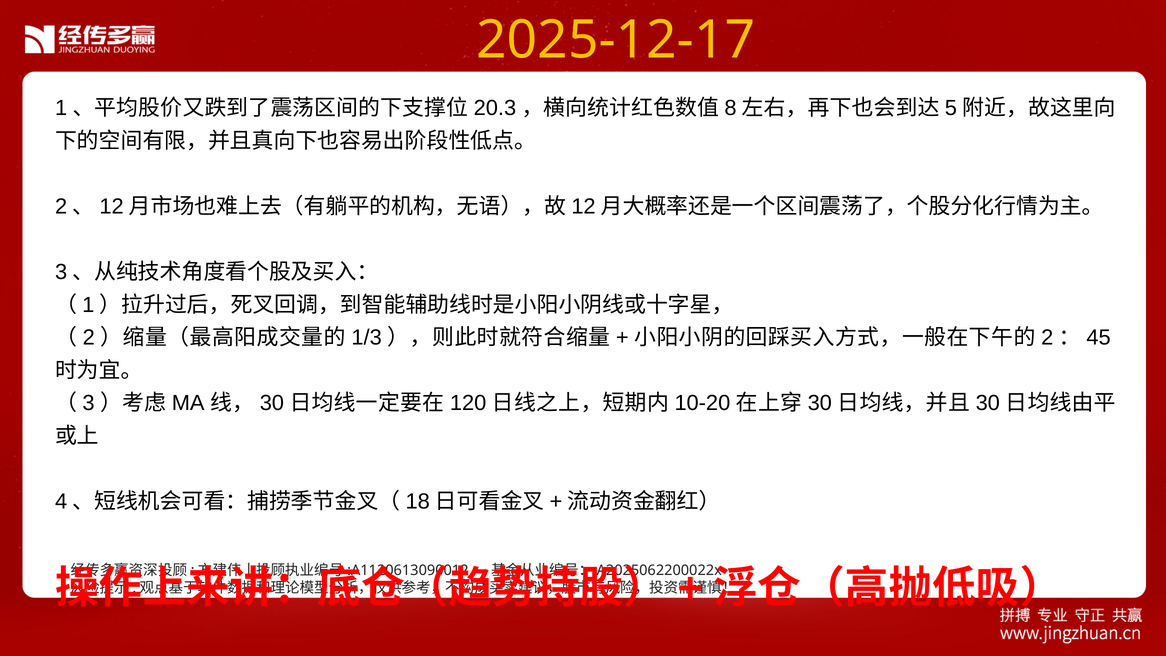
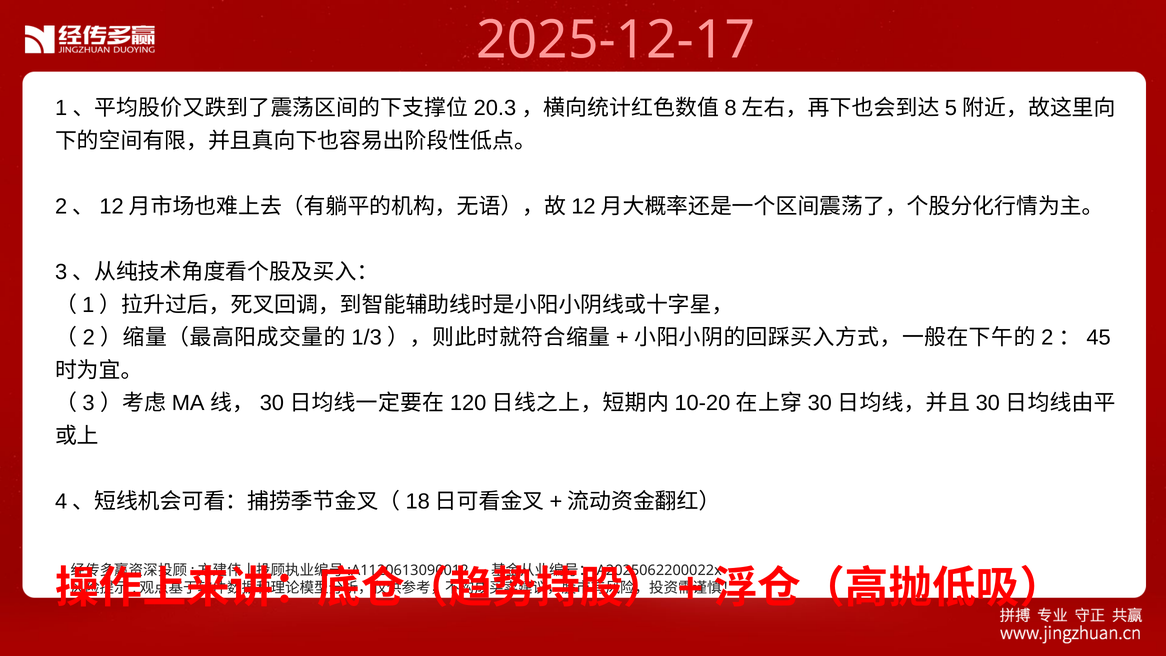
2025-12-17 colour: yellow -> pink (616, 40)
